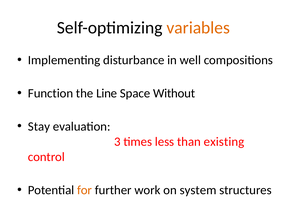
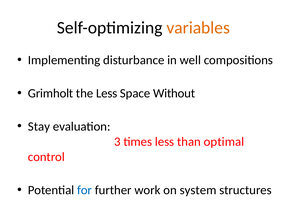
Function: Function -> Grimholt (51, 93)
the Line: Line -> Less (107, 93)
existing: existing -> optimal (224, 142)
for colour: orange -> blue (85, 190)
